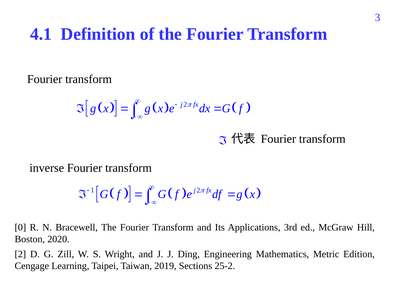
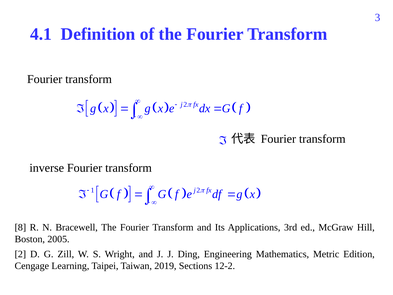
0: 0 -> 8 (20, 227)
2020: 2020 -> 2005 (58, 239)
25-2: 25-2 -> 12-2 (225, 266)
